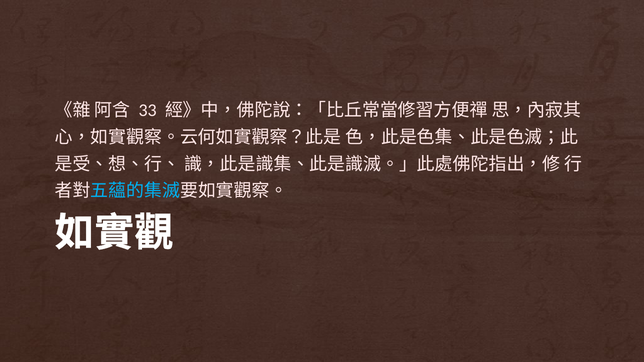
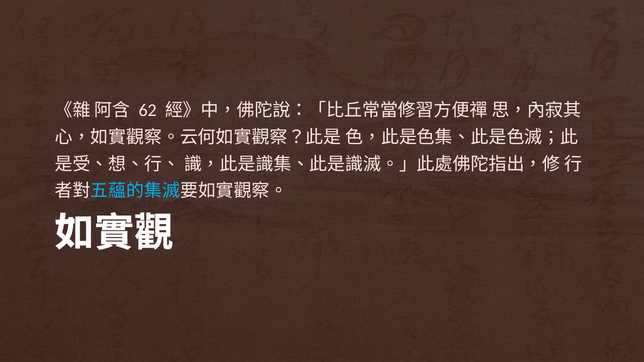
33: 33 -> 62 (148, 111)
